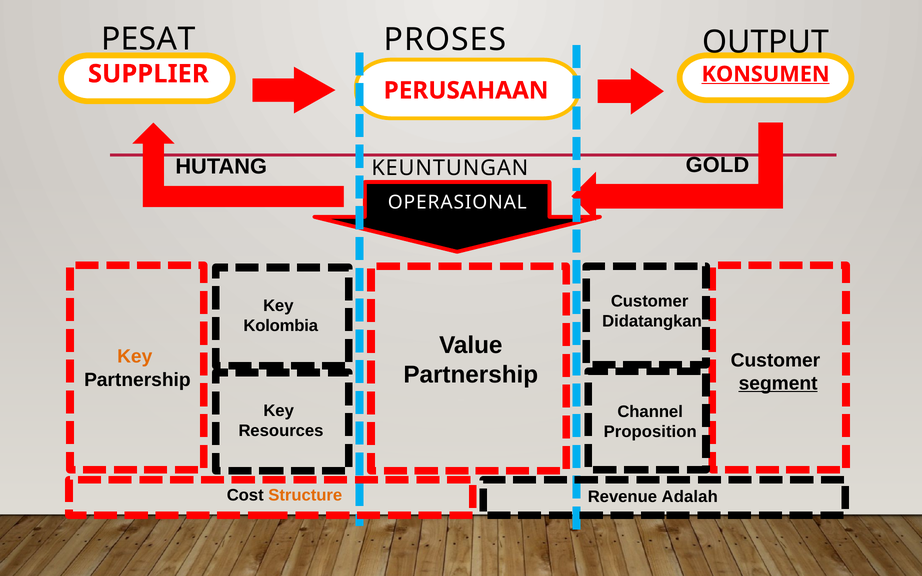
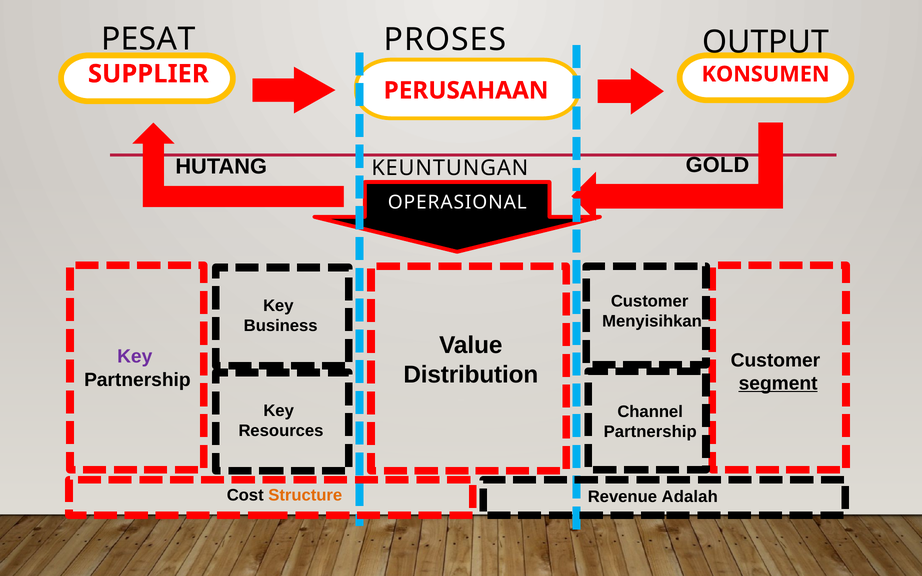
KONSUMEN underline: present -> none (766, 74)
Didatangkan: Didatangkan -> Menyisihkan (652, 322)
Kolombia: Kolombia -> Business (281, 326)
Key colour: orange -> purple (135, 357)
Partnership: Partnership -> Distribution (471, 375)
Proposition: Proposition -> Partnership (650, 432)
